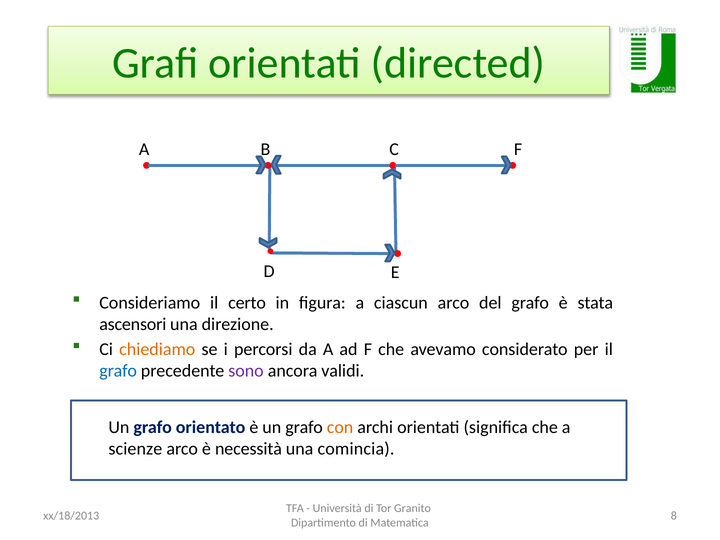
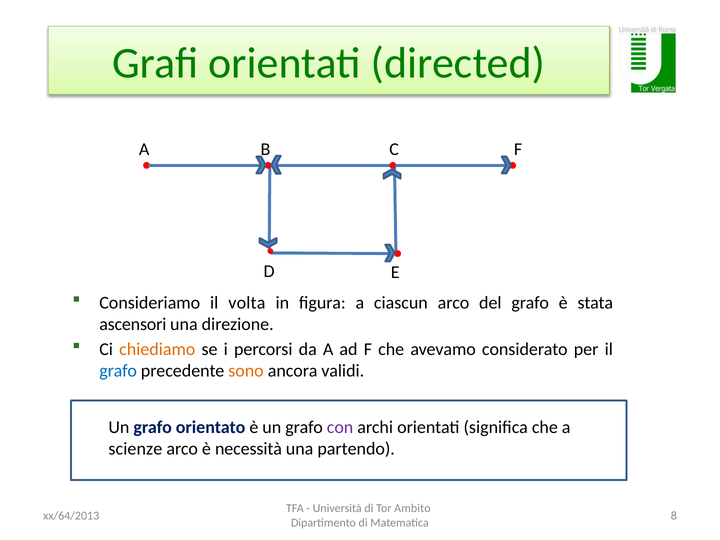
certo: certo -> volta (247, 303)
sono colour: purple -> orange (246, 371)
con colour: orange -> purple (340, 427)
comincia: comincia -> partendo (356, 449)
Granito: Granito -> Ambito (412, 508)
xx/18/2013: xx/18/2013 -> xx/64/2013 (71, 516)
